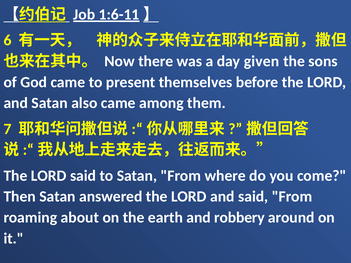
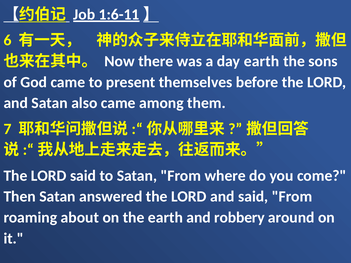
day given: given -> earth (262, 61)
